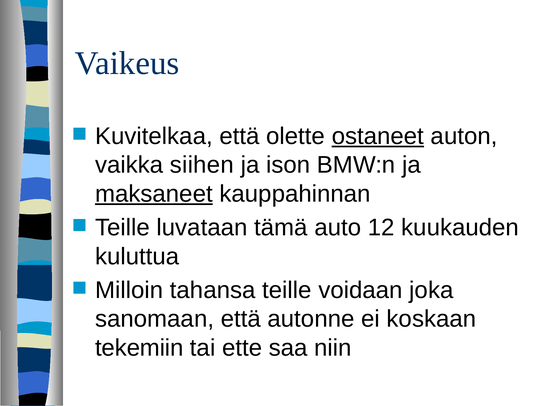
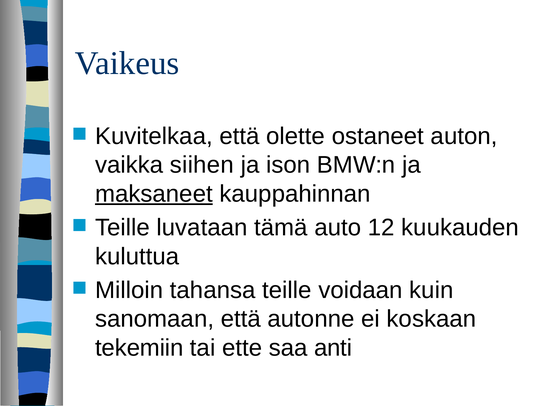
ostaneet underline: present -> none (378, 136)
joka: joka -> kuin (431, 290)
niin: niin -> anti (333, 348)
